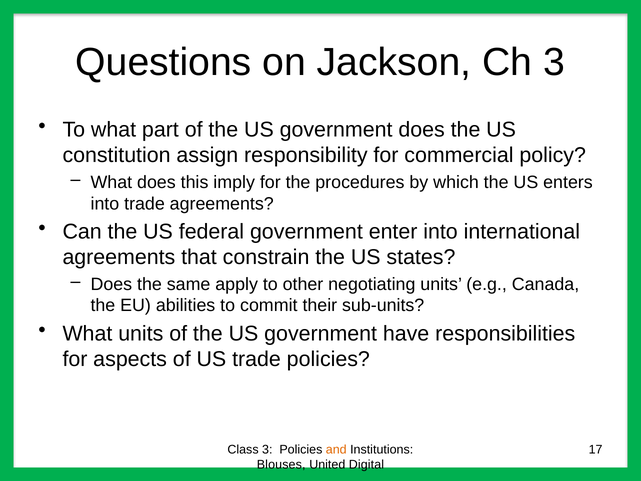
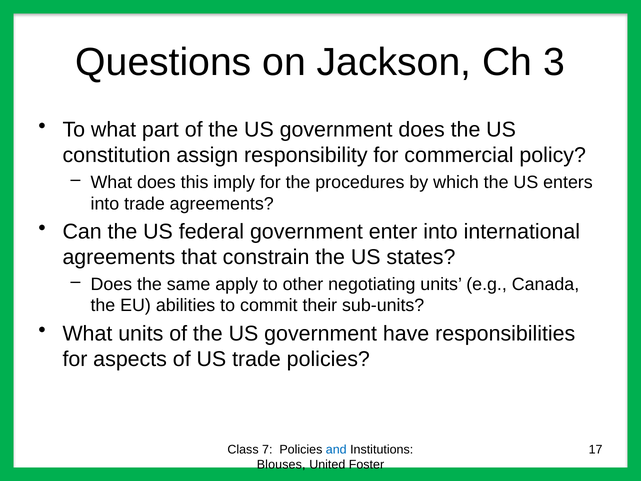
Class 3: 3 -> 7 (267, 449)
and colour: orange -> blue (336, 449)
Digital: Digital -> Foster (366, 464)
